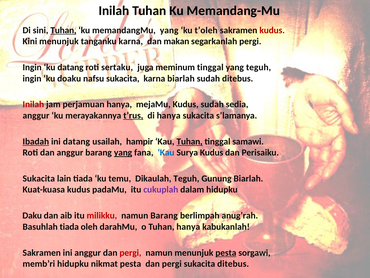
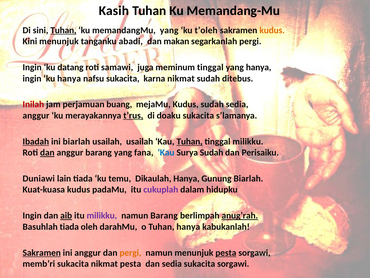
Inilah: Inilah -> Kasih (114, 11)
kudus colour: red -> orange (272, 30)
tanganku karna: karna -> abadi (131, 41)
sertaku: sertaku -> samawi (117, 67)
yang teguh: teguh -> hanya (259, 67)
ku doaku: doaku -> hanya (69, 78)
karna biarlah: biarlah -> nikmat (181, 78)
perjamuan hanya: hanya -> buang (119, 104)
di hanya: hanya -> doaku (169, 115)
ini datang: datang -> biarlah (76, 141)
usailah hampir: hampir -> usailah (140, 141)
tinggal samawi: samawi -> milikku (248, 141)
dan underline: none -> present (47, 152)
yang underline: present -> none (123, 152)
Surya Kudus: Kudus -> Sudah (212, 152)
Sukacita: Sukacita -> Duniawi (39, 178)
Dikaulah Teguh: Teguh -> Hanya (186, 178)
Daku: Daku -> Ingin (32, 215)
aib underline: none -> present (66, 215)
milikku colour: red -> purple (102, 215)
anug’rah underline: none -> present (240, 215)
Sakramen underline: none -> present (42, 252)
pergi colour: red -> orange (130, 252)
memb’ri hidupku: hidupku -> sukacita (73, 263)
pergi: pergi -> sedia (172, 263)
sukacita ditebus: ditebus -> sorgawi (233, 263)
